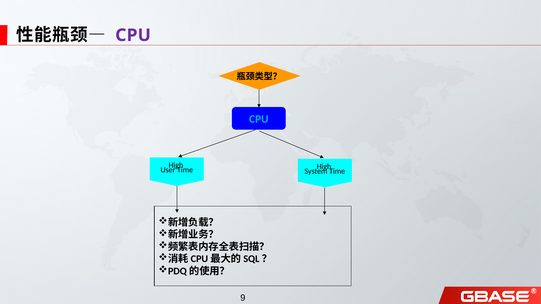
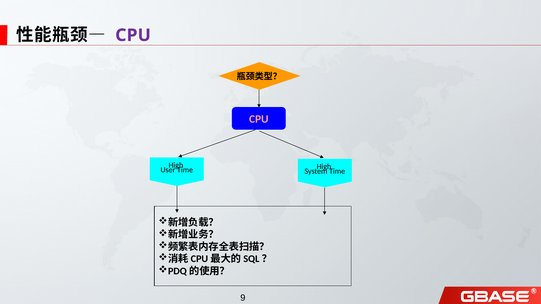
CPU colour: light blue -> pink (259, 119)
